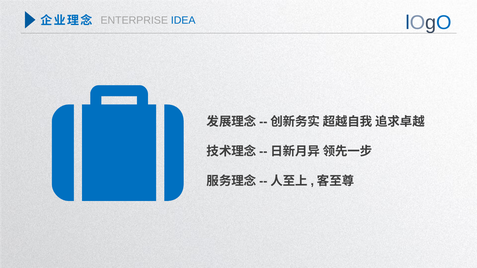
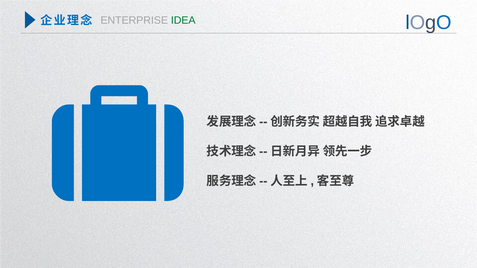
IDEA colour: blue -> green (183, 21)
